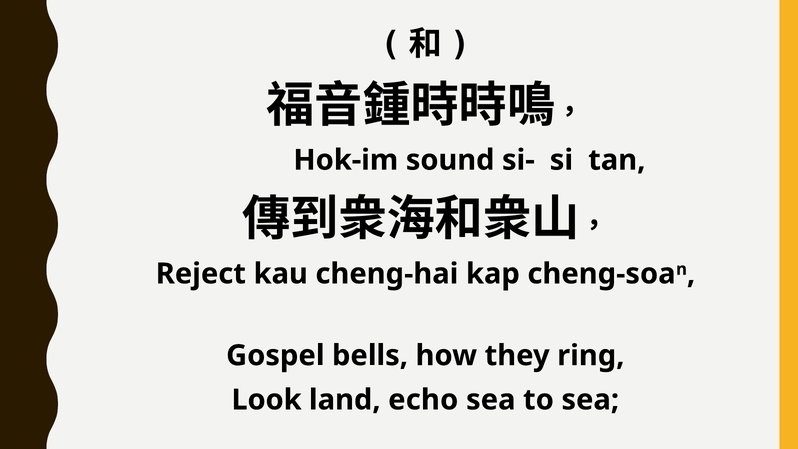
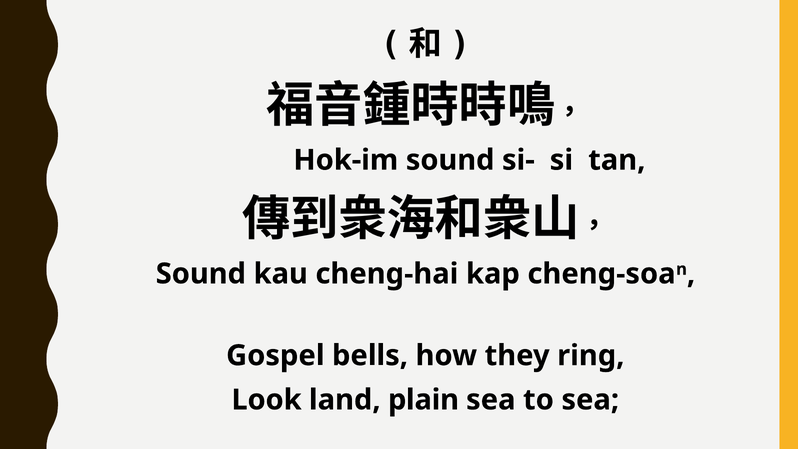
Reject: Reject -> Sound (201, 274)
echo: echo -> plain (423, 400)
